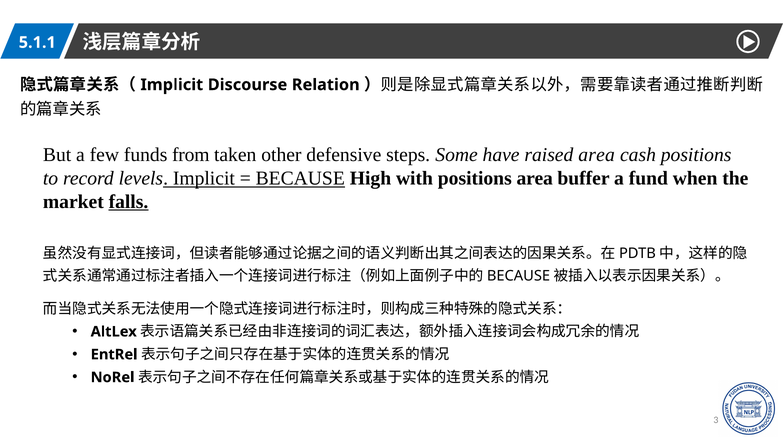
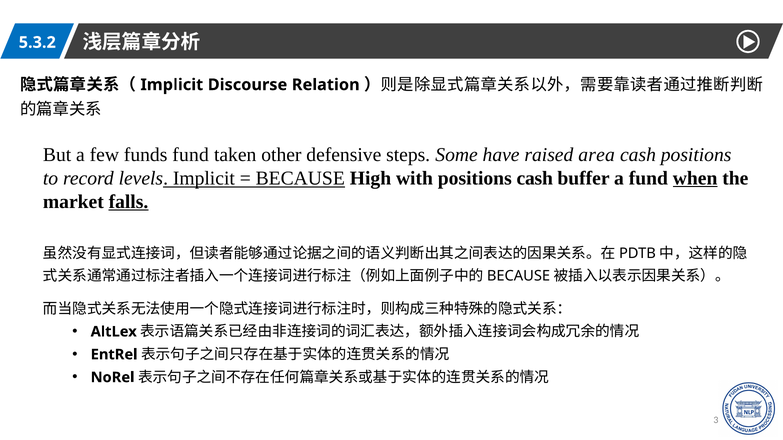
5.1.1: 5.1.1 -> 5.3.2 (37, 42)
funds from: from -> fund (191, 155)
positions area: area -> cash (535, 178)
when underline: none -> present (695, 178)
